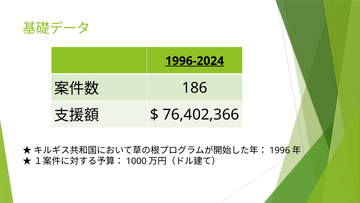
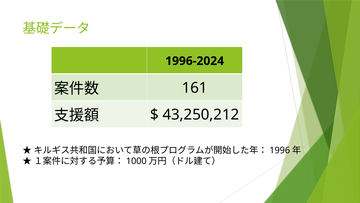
1996-2024 underline: present -> none (195, 61)
186: 186 -> 161 (195, 88)
76,402,366: 76,402,366 -> 43,250,212 (201, 114)
